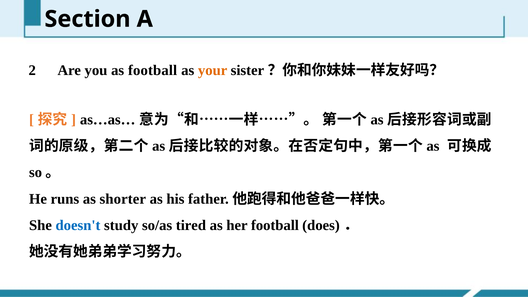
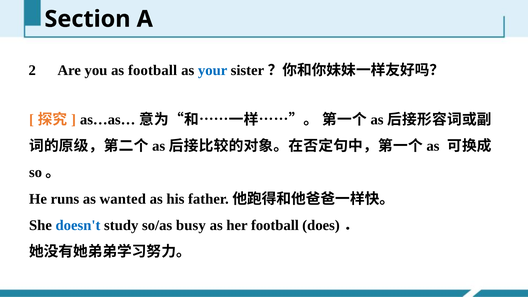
your colour: orange -> blue (213, 70)
shorter: shorter -> wanted (123, 199)
tired: tired -> busy (191, 225)
